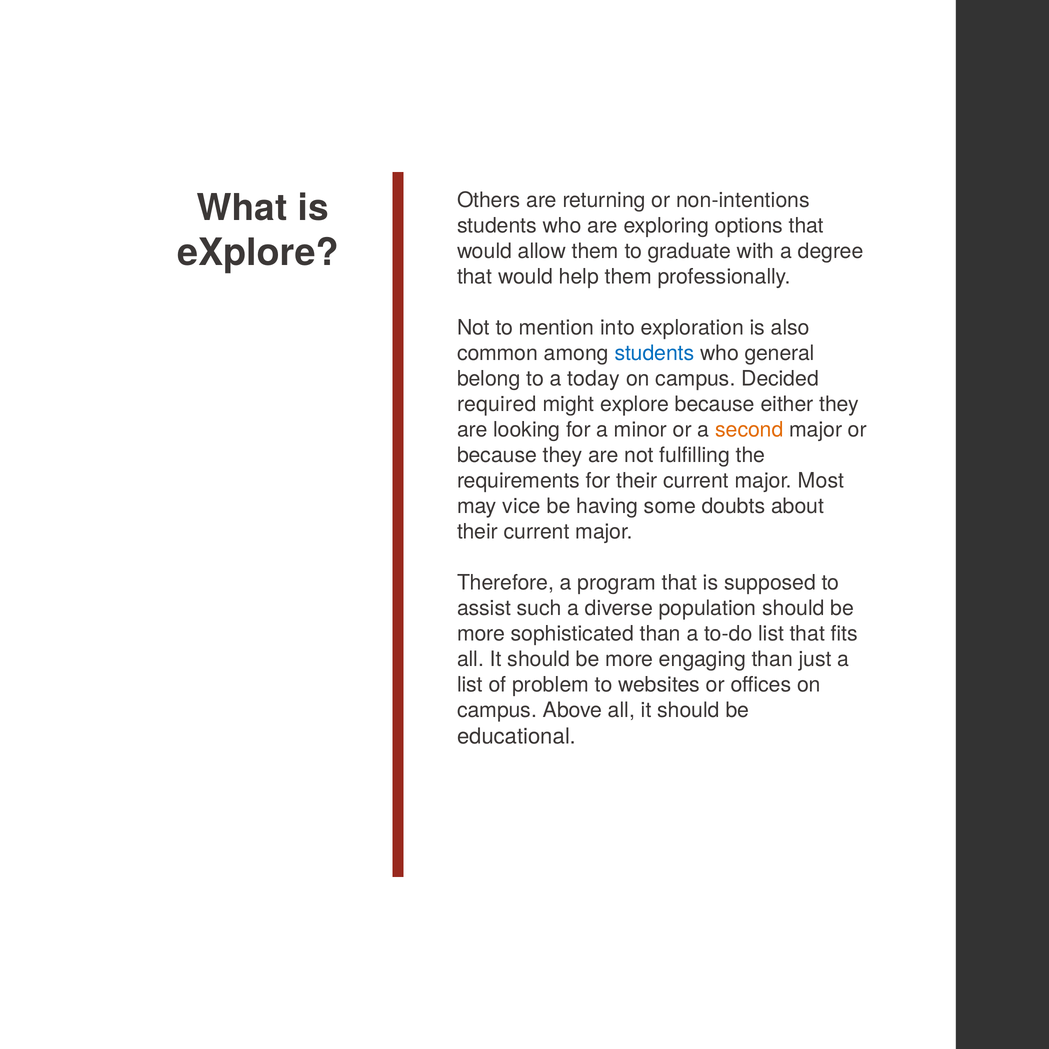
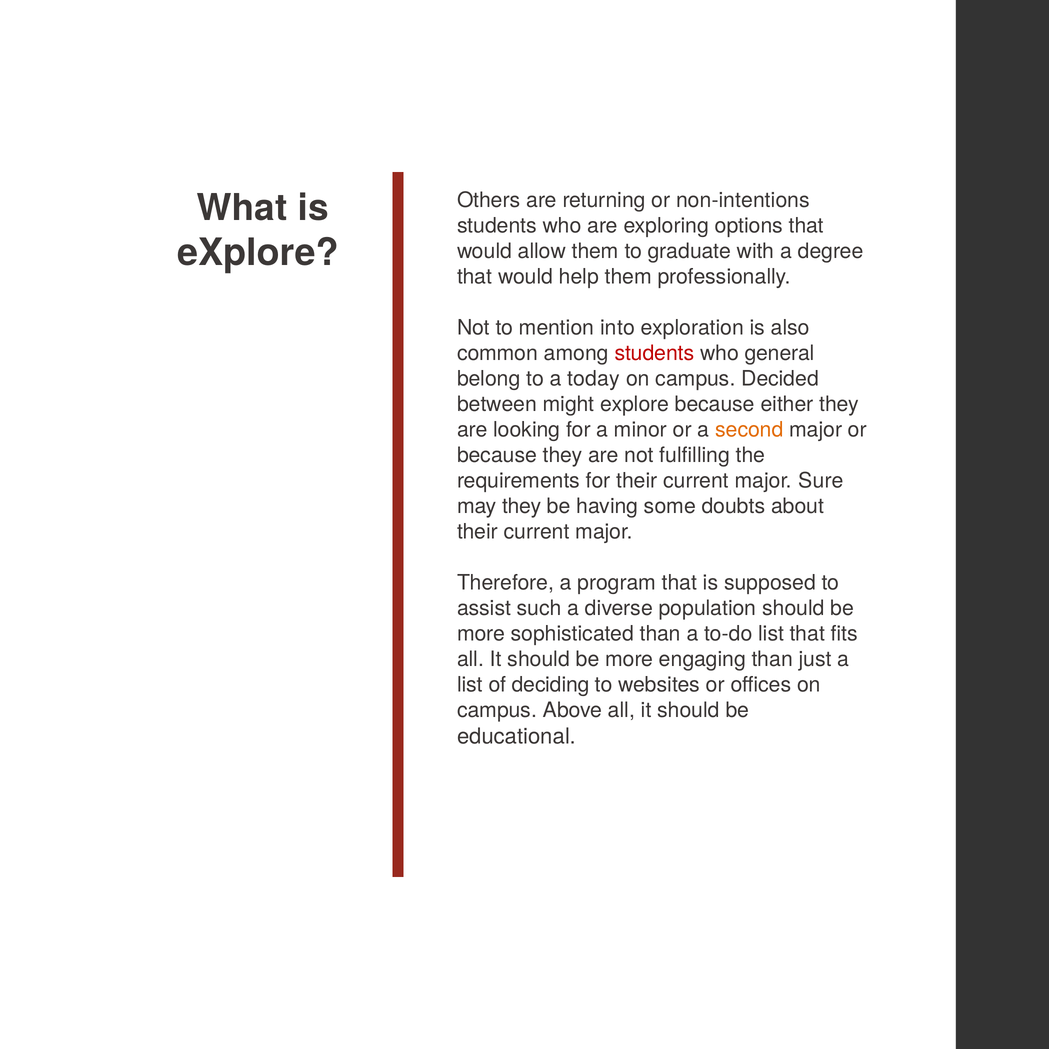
students colour: blue -> red (654, 353)
required: required -> between (497, 404)
Most: Most -> Sure (821, 481)
may vice: vice -> they (522, 506)
problem: problem -> deciding (551, 685)
